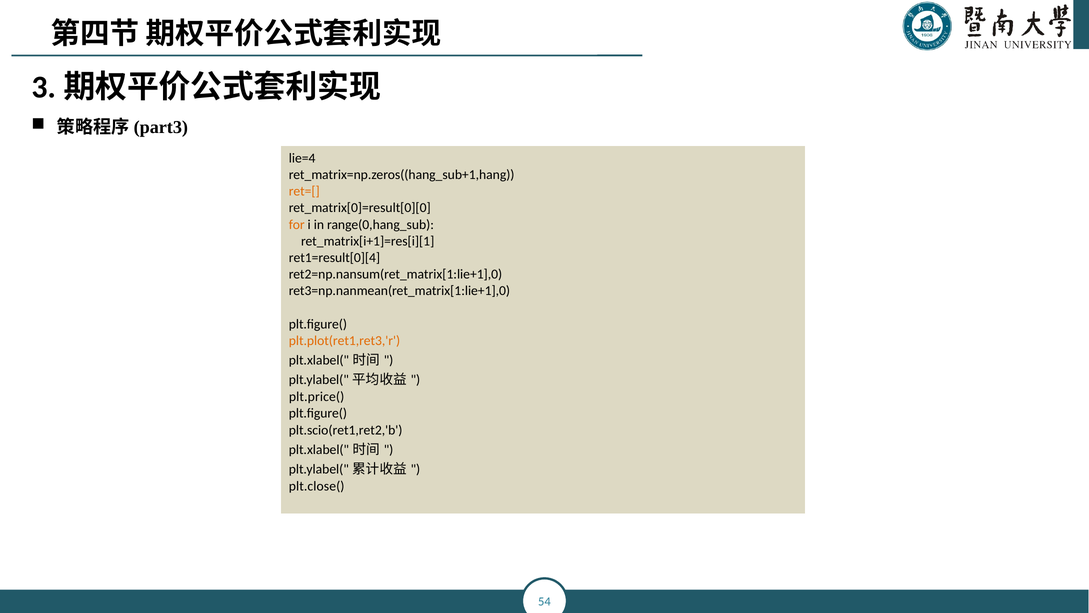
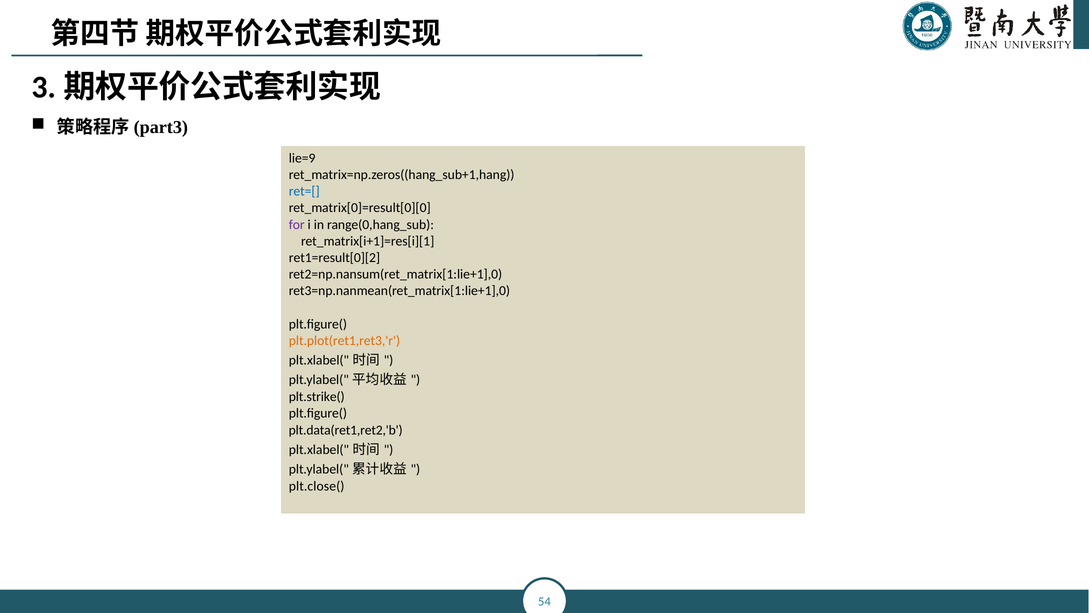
lie=4: lie=4 -> lie=9 (302, 158)
ret=[ colour: orange -> blue (304, 191)
for colour: orange -> purple (297, 224)
ret1=result[0][4: ret1=result[0][4 -> ret1=result[0][2 (334, 258)
plt.price(: plt.price( -> plt.strike( (317, 397)
plt.scio(ret1,ret2,'b: plt.scio(ret1,ret2,'b -> plt.data(ret1,ret2,'b (346, 430)
